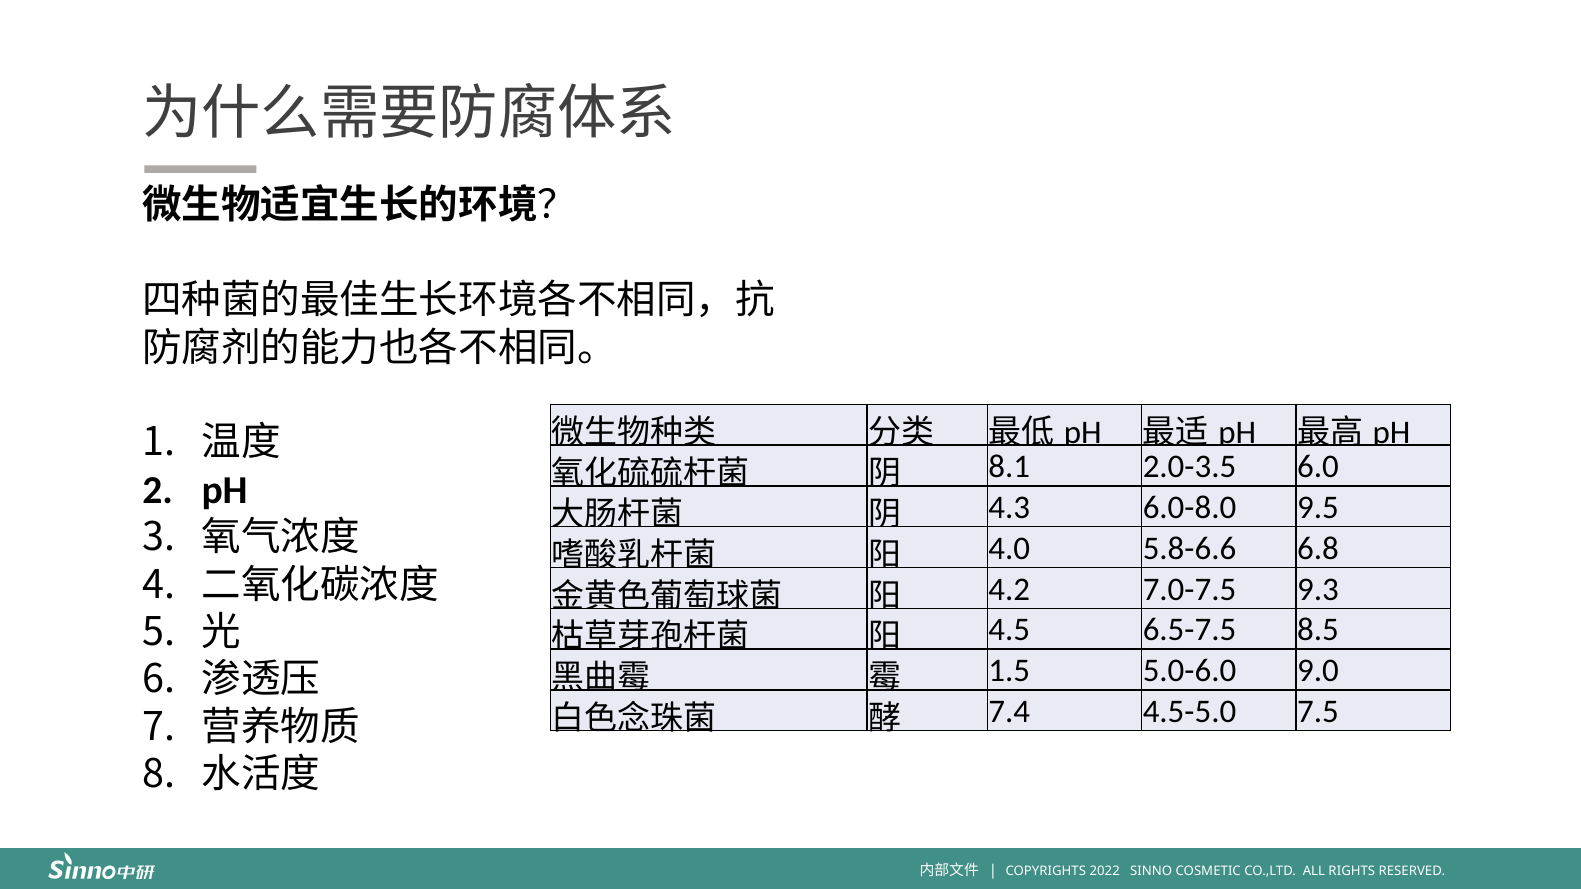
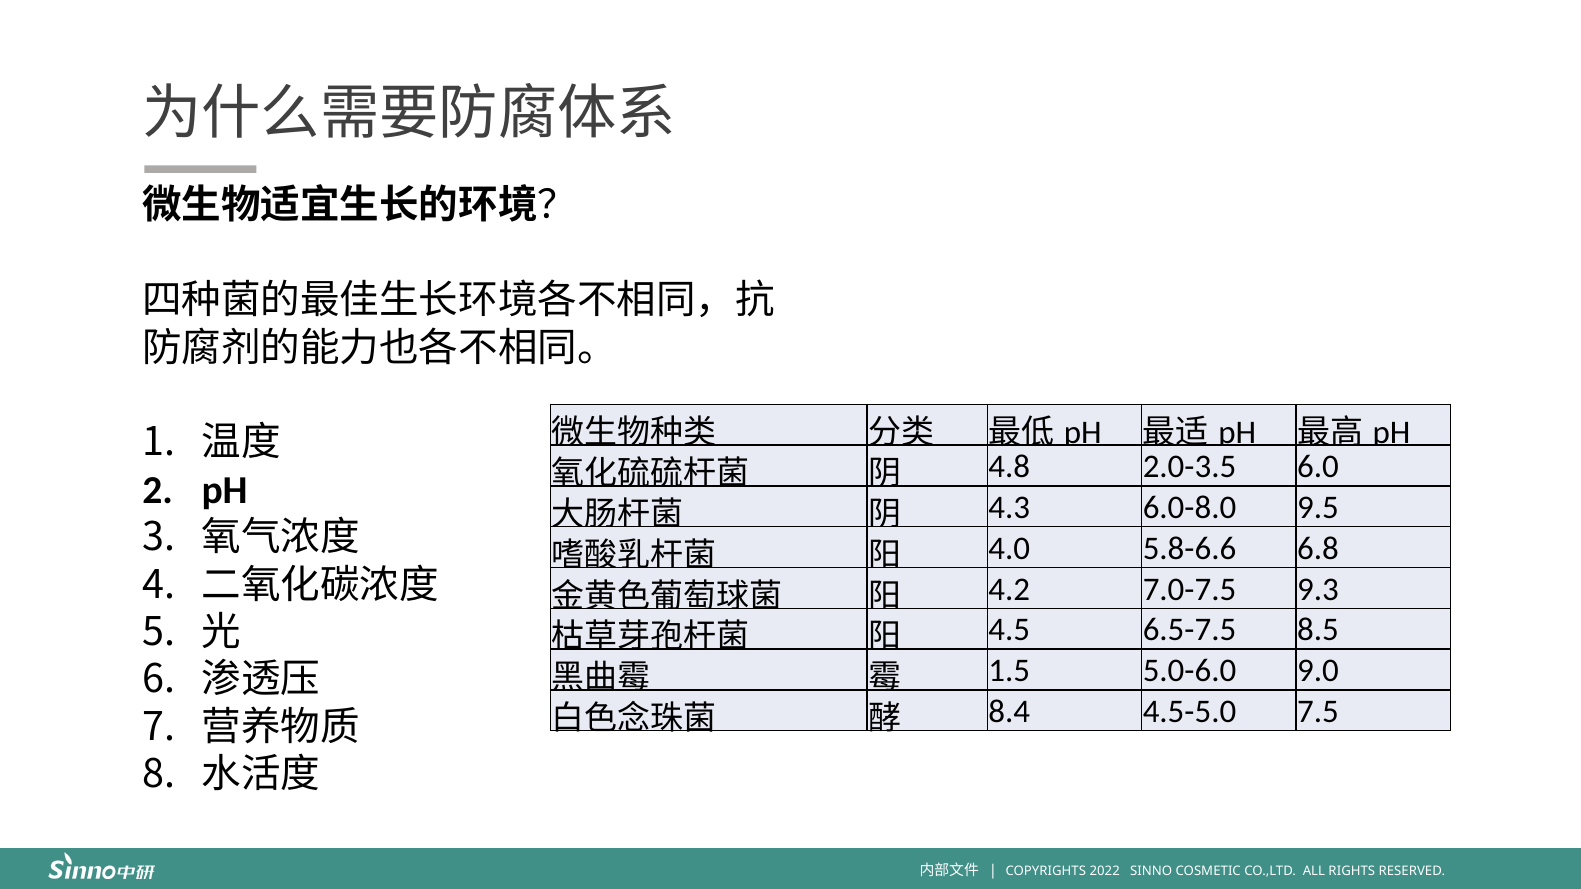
8.1: 8.1 -> 4.8 (1009, 467)
7.4: 7.4 -> 8.4 (1009, 712)
